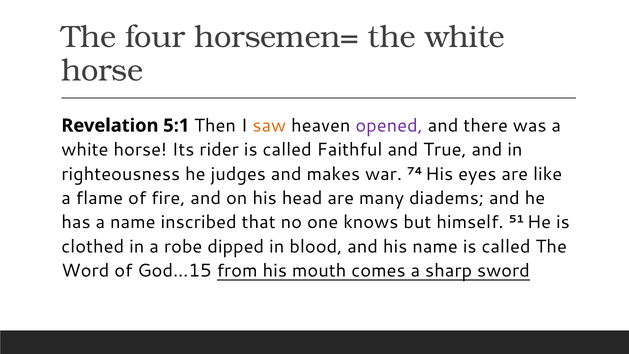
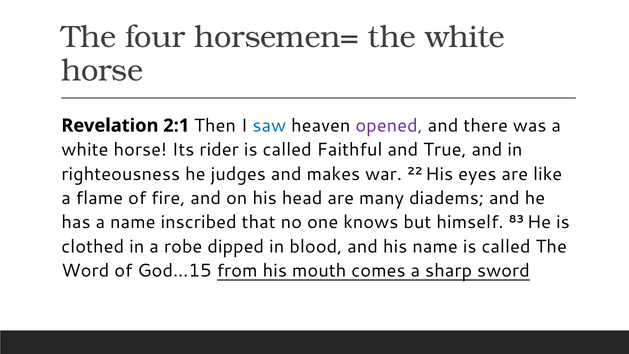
5:1: 5:1 -> 2:1 (176, 126)
saw colour: orange -> blue (269, 126)
74: 74 -> 22 (415, 171)
51: 51 -> 83 (517, 219)
